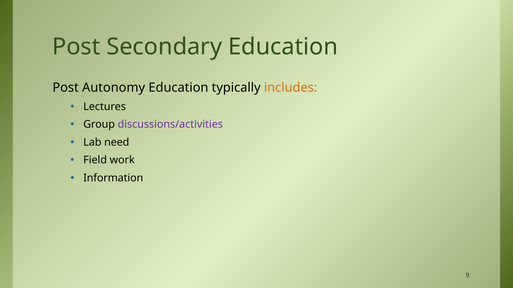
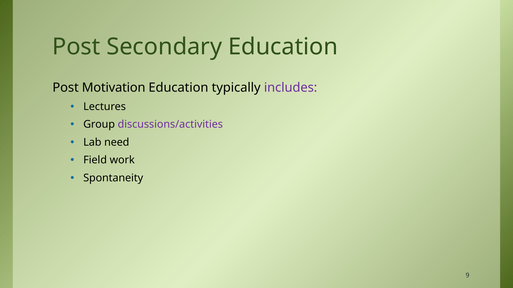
Autonomy: Autonomy -> Motivation (114, 88)
includes colour: orange -> purple (291, 88)
Information: Information -> Spontaneity (113, 178)
